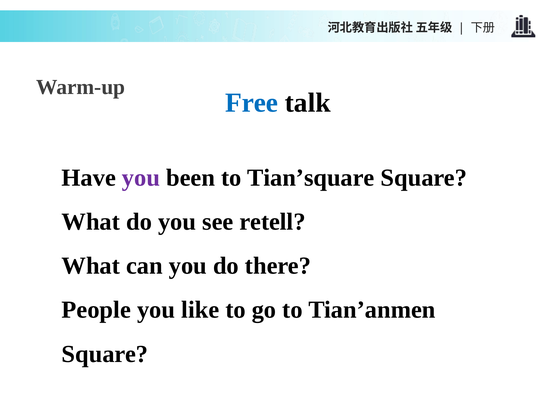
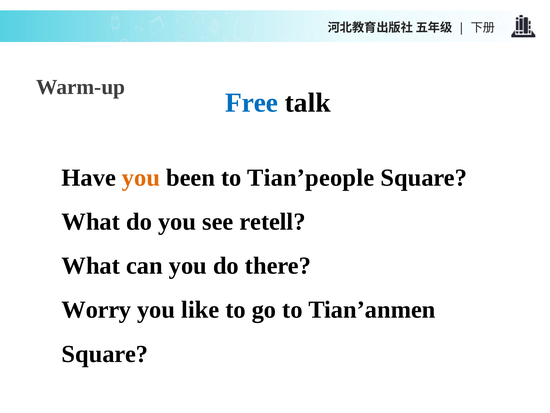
you colour: purple -> orange (141, 178)
Tian’square: Tian’square -> Tian’people (311, 178)
People: People -> Worry (96, 310)
